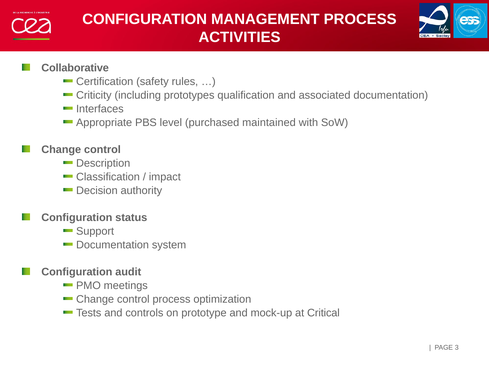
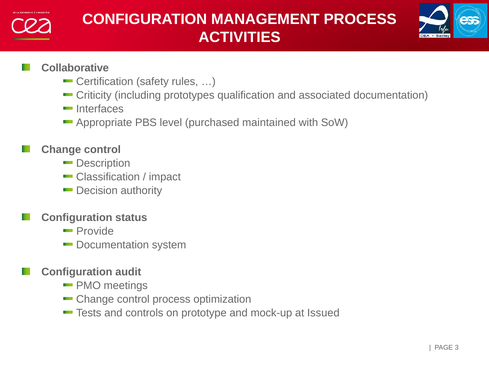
Support: Support -> Provide (95, 231)
Critical: Critical -> Issued (323, 313)
